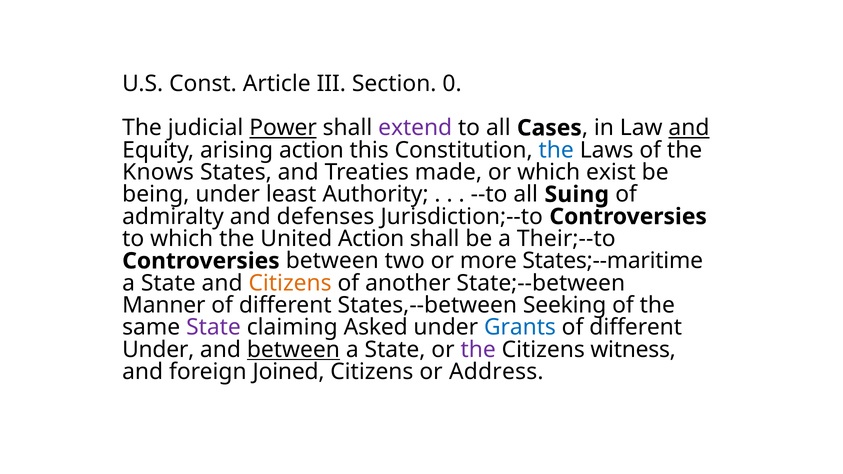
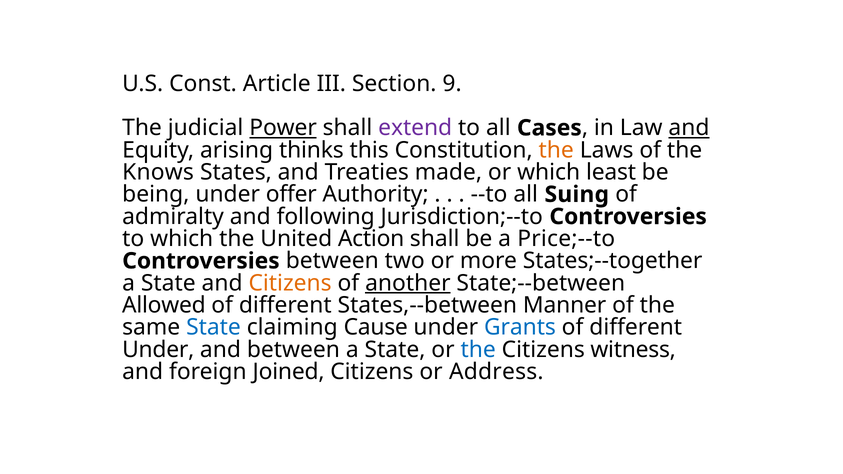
0: 0 -> 9 (452, 84)
arising action: action -> thinks (311, 150)
the colour: blue -> orange (556, 150)
exist: exist -> least (611, 172)
least: least -> offer (291, 195)
defenses: defenses -> following (326, 217)
Their;--to: Their;--to -> Price;--to (566, 239)
States;--maritime: States;--maritime -> States;--together (613, 261)
another underline: none -> present (408, 283)
Manner: Manner -> Allowed (164, 305)
Seeking: Seeking -> Manner (565, 305)
State colour: purple -> blue (213, 328)
Asked: Asked -> Cause (376, 328)
between underline: present -> none (293, 350)
the colour: purple -> blue (478, 350)
